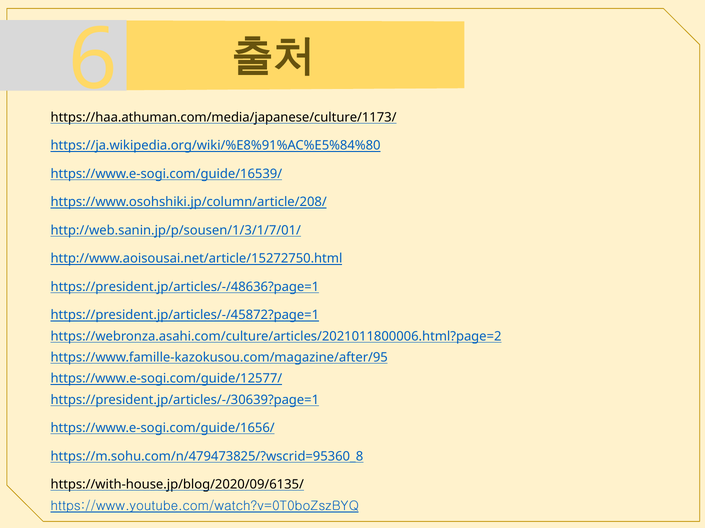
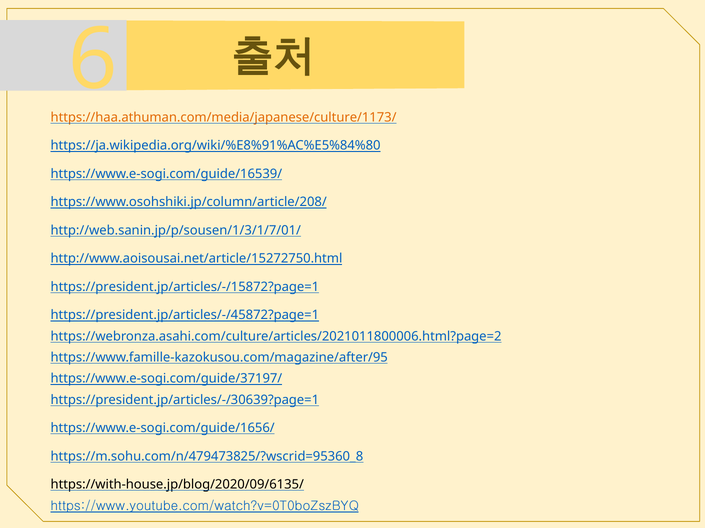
https://haa.athuman.com/media/japanese/culture/1173/ colour: black -> orange (224, 118)
https://president.jp/articles/-/48636?page=1: https://president.jp/articles/-/48636?page=1 -> https://president.jp/articles/-/15872?page=1 (185, 287)
https://www.e-sogi.com/guide/12577/: https://www.e-sogi.com/guide/12577/ -> https://www.e-sogi.com/guide/37197/ (166, 379)
